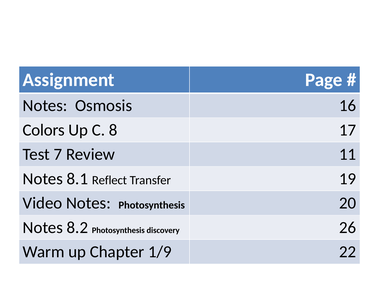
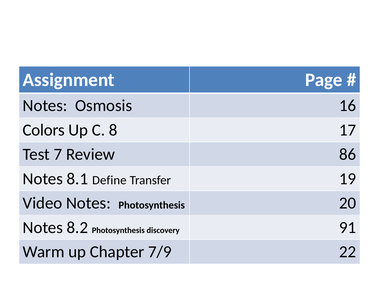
11: 11 -> 86 (348, 154)
Reflect: Reflect -> Define (109, 180)
26: 26 -> 91 (348, 228)
1/9: 1/9 -> 7/9 (160, 252)
